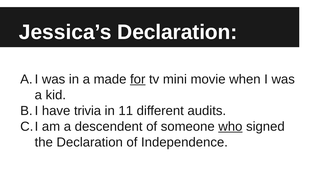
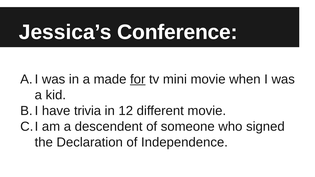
Jessica’s Declaration: Declaration -> Conference (177, 32)
11: 11 -> 12 (126, 111)
different audits: audits -> movie (207, 111)
who underline: present -> none (230, 127)
